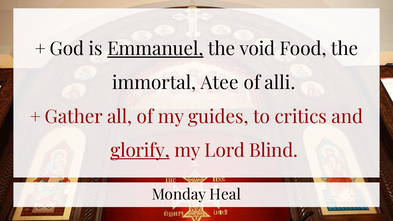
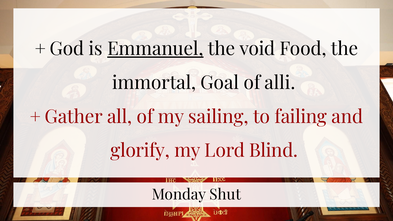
Atee: Atee -> Goal (220, 83)
guides: guides -> sailing (218, 117)
critics: critics -> failing (301, 117)
glorify underline: present -> none (140, 151)
Heal: Heal -> Shut (225, 195)
